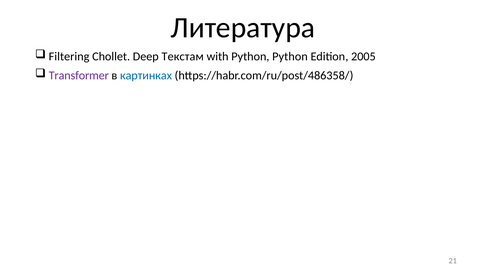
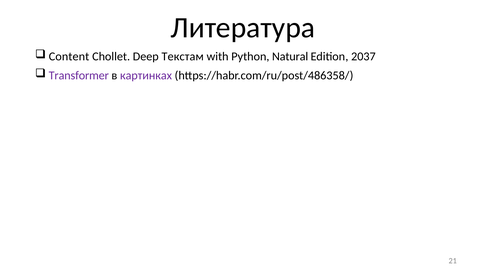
Filtering: Filtering -> Content (69, 57)
Python Python: Python -> Natural (290, 57)
2005: 2005 -> 2037 (363, 57)
картинках colour: blue -> purple (146, 75)
